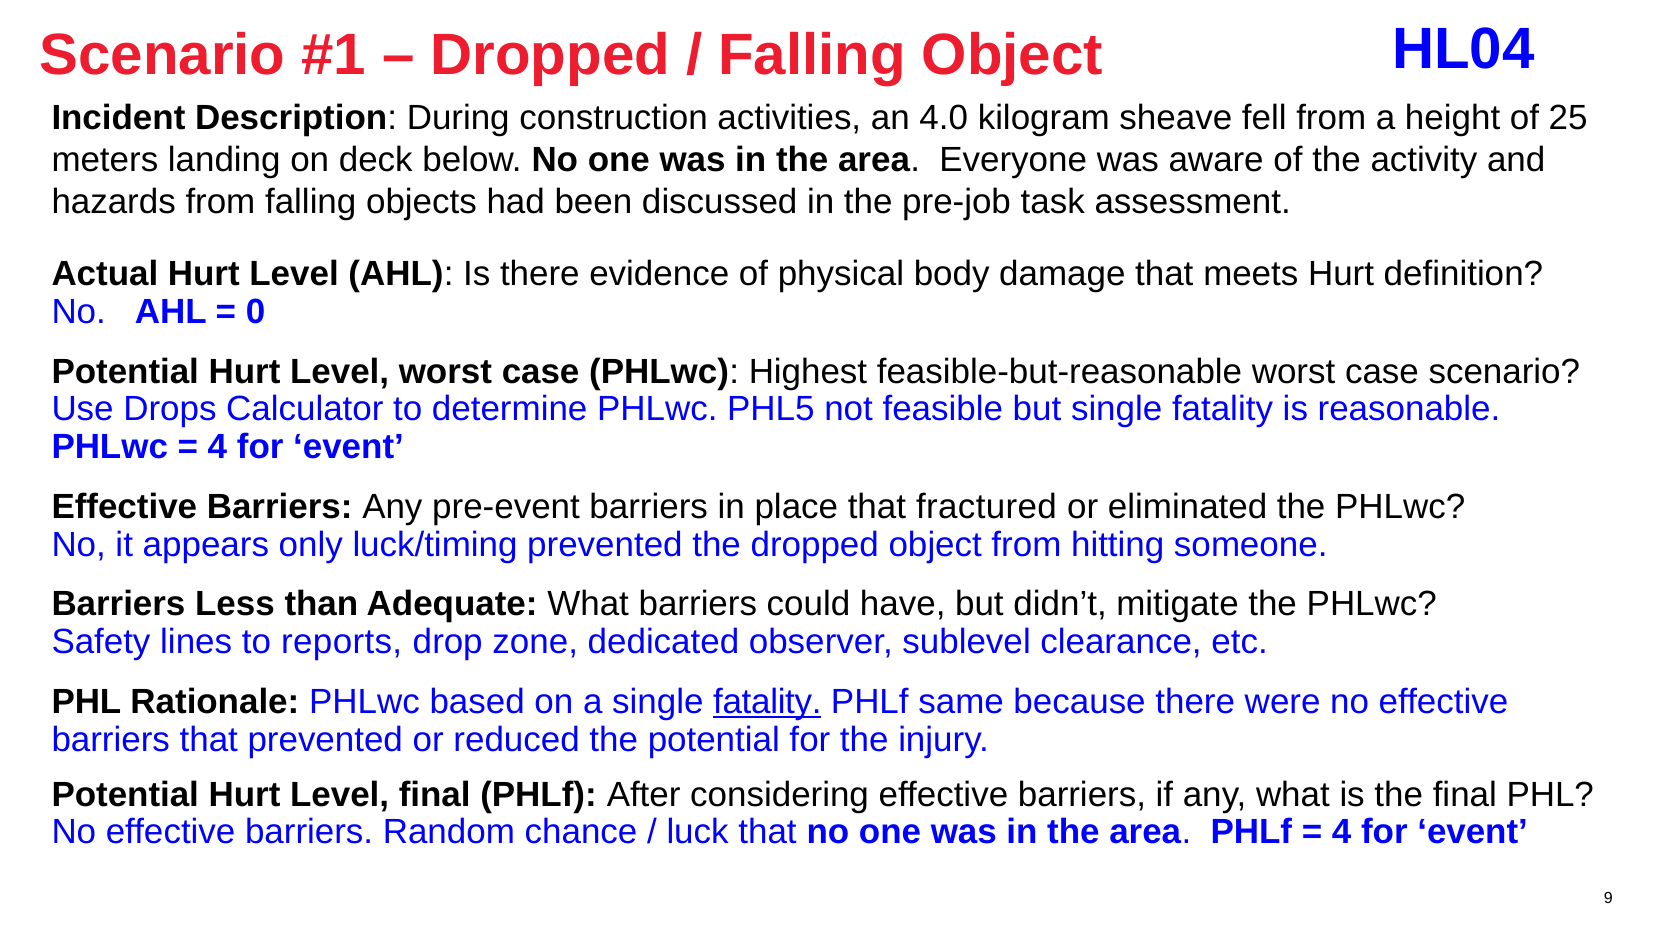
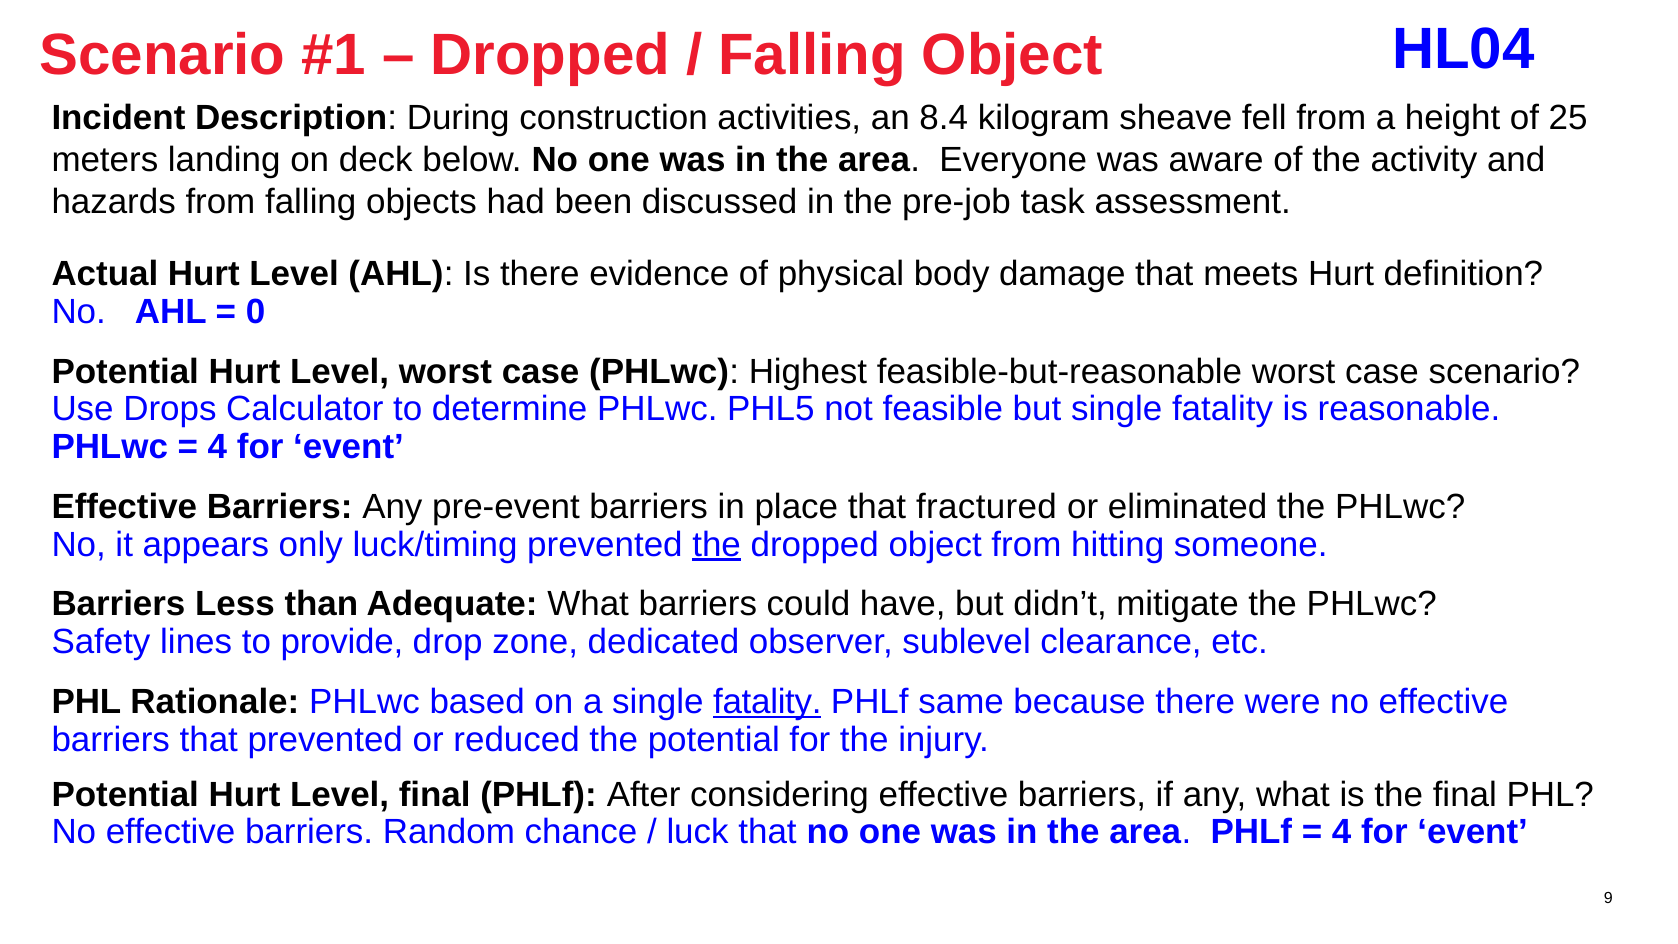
4.0: 4.0 -> 8.4 (944, 118)
the underline: none -> present (717, 544)
reports: reports -> provide (342, 642)
